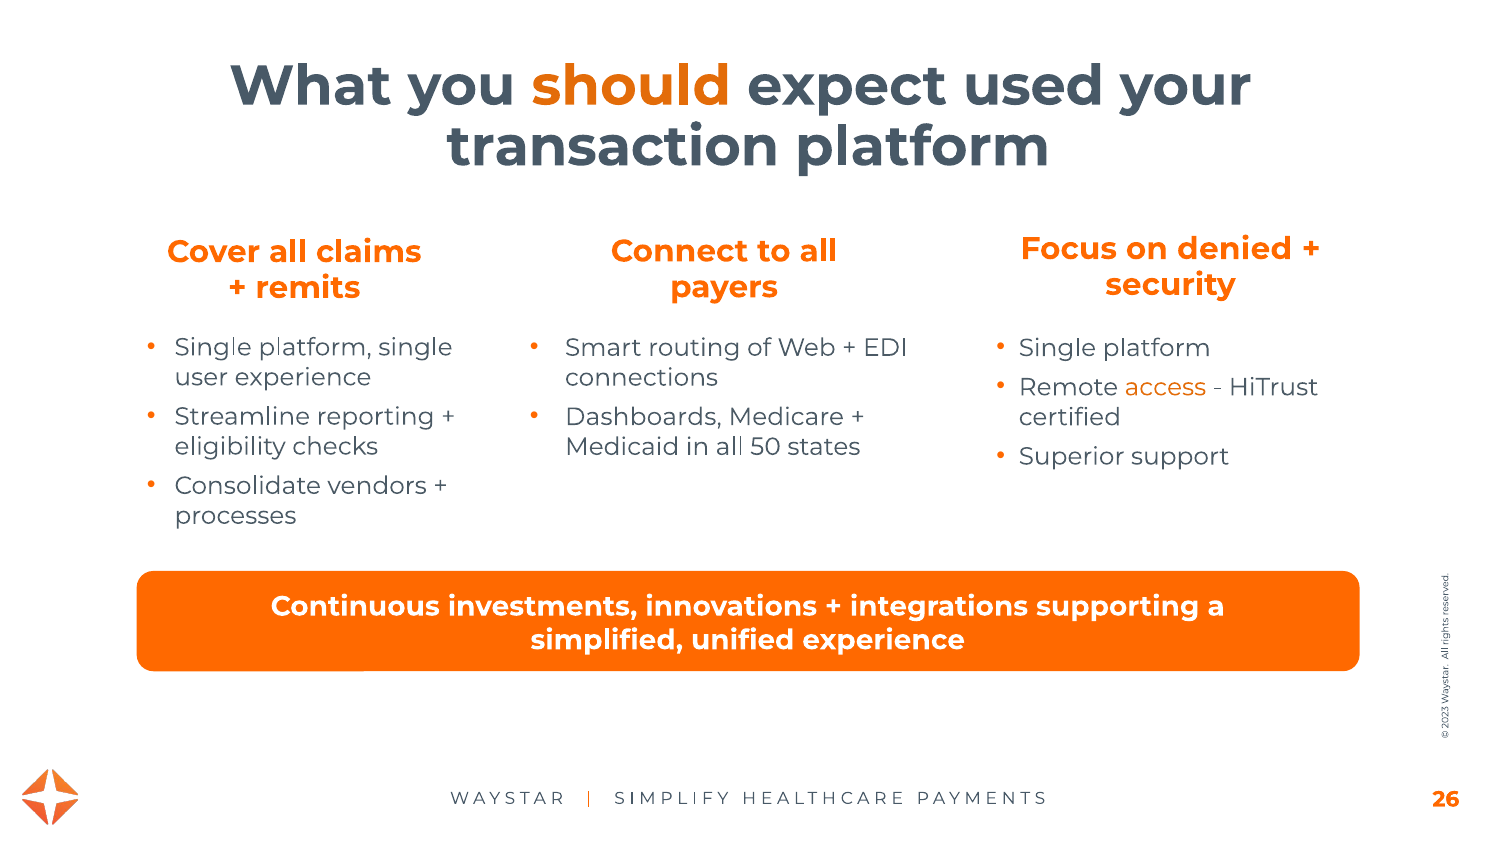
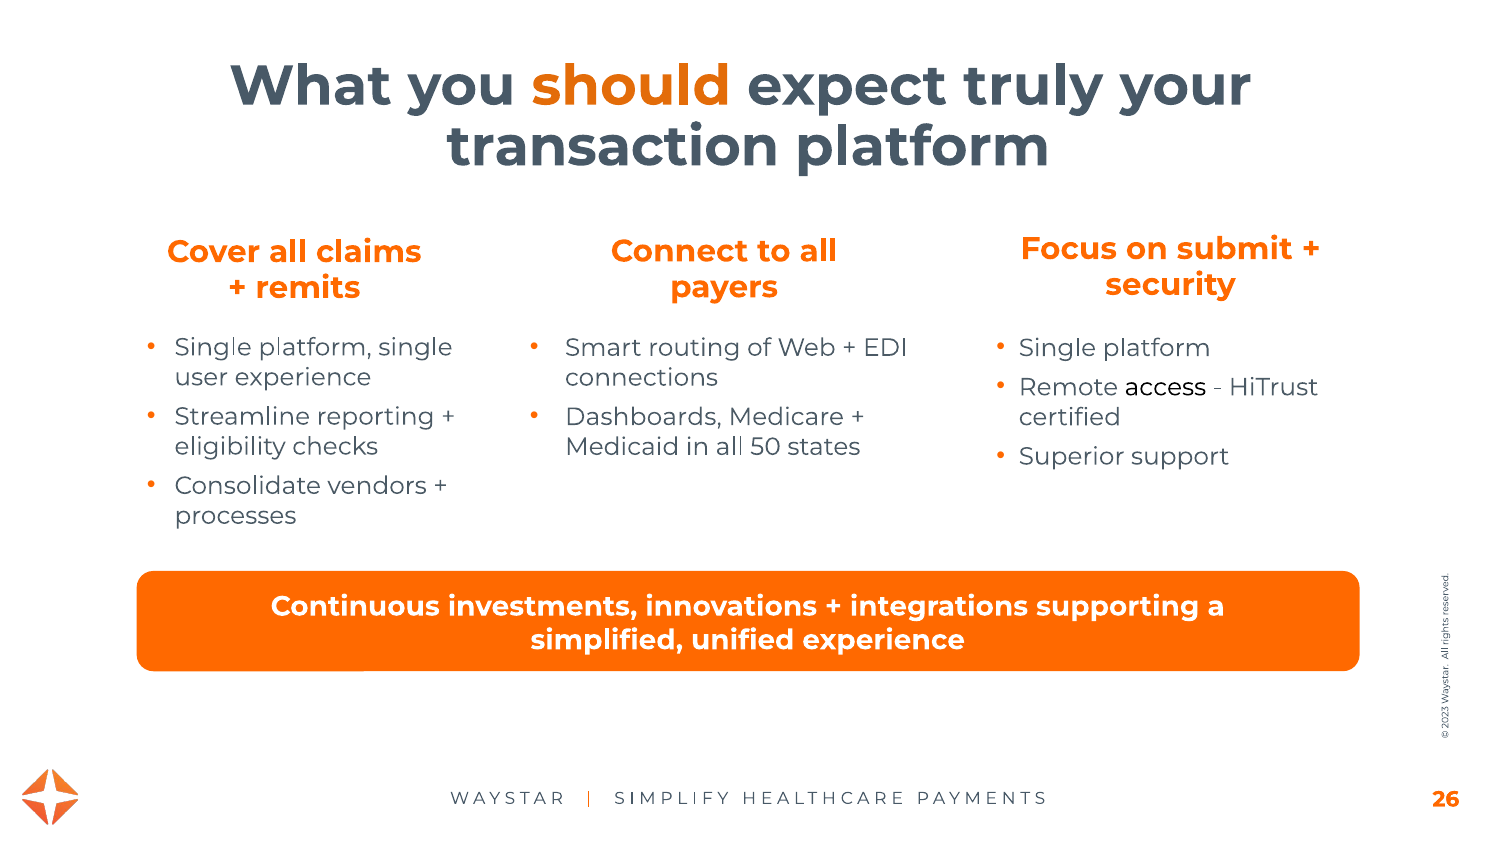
used: used -> truly (1033, 86)
denied: denied -> submit (1235, 249)
access colour: orange -> black (1165, 387)
